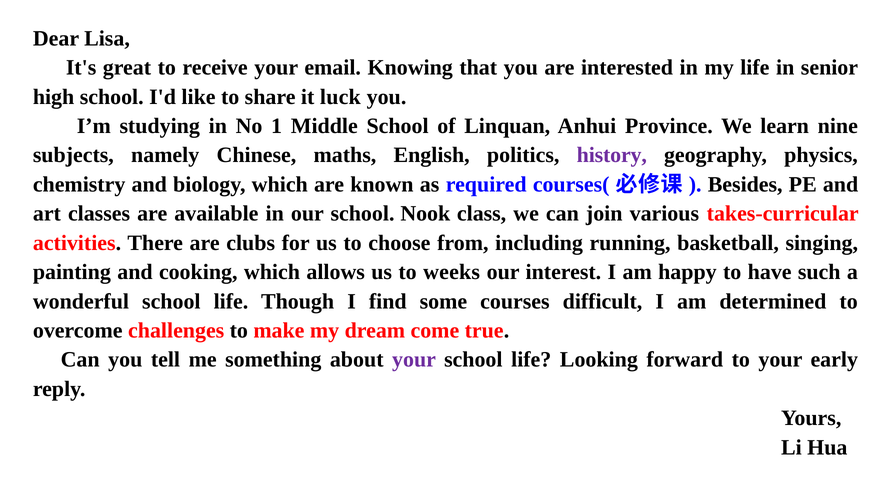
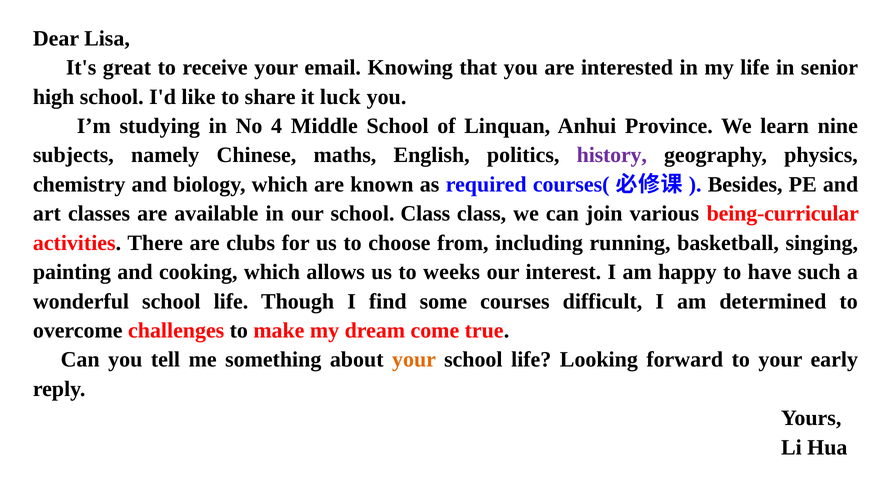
1: 1 -> 4 (277, 126)
school Nook: Nook -> Class (425, 214)
takes-curricular: takes-curricular -> being-curricular (783, 214)
your colour: purple -> orange (414, 360)
